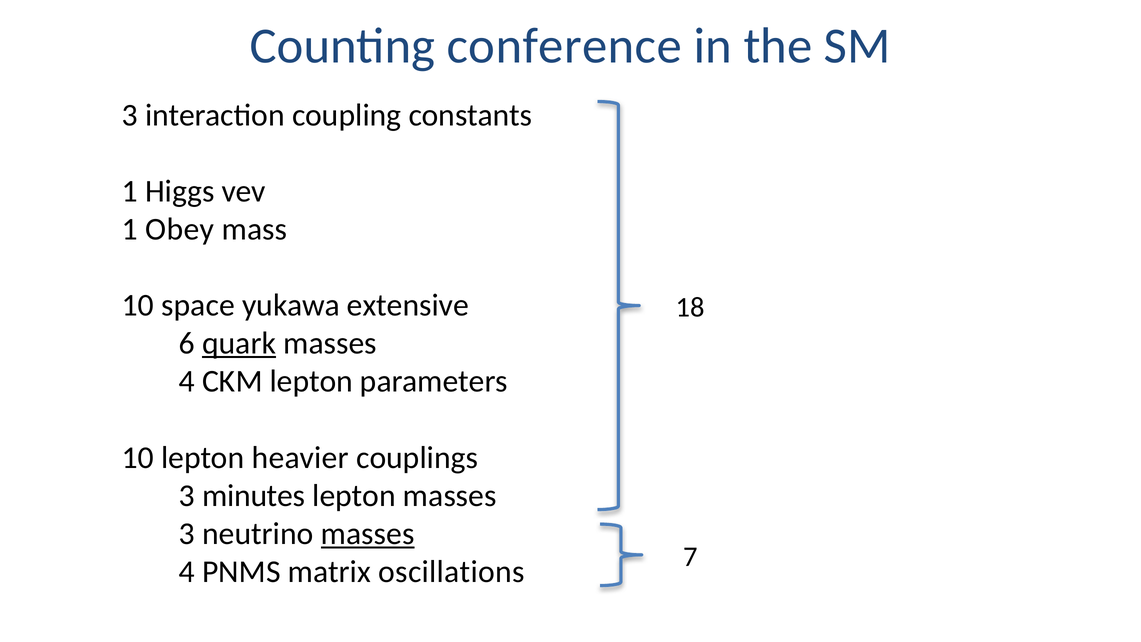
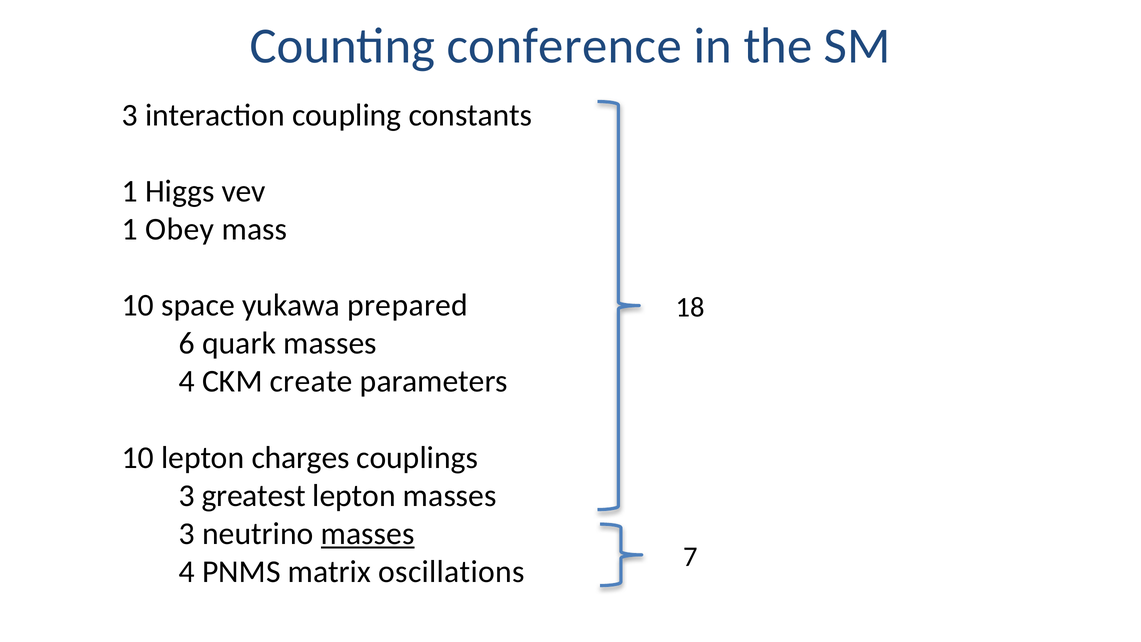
extensive: extensive -> prepared (408, 305)
quark underline: present -> none (239, 343)
CKM lepton: lepton -> create (311, 381)
heavier: heavier -> charges (301, 457)
minutes: minutes -> greatest (254, 496)
